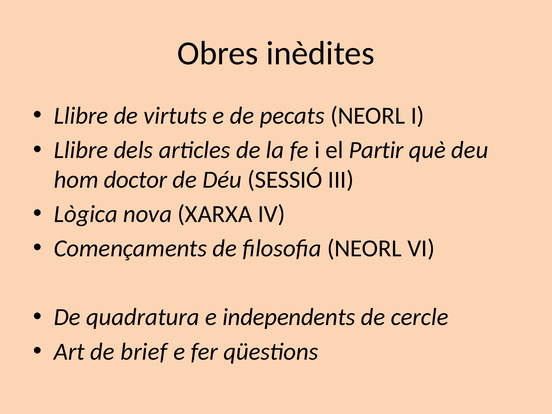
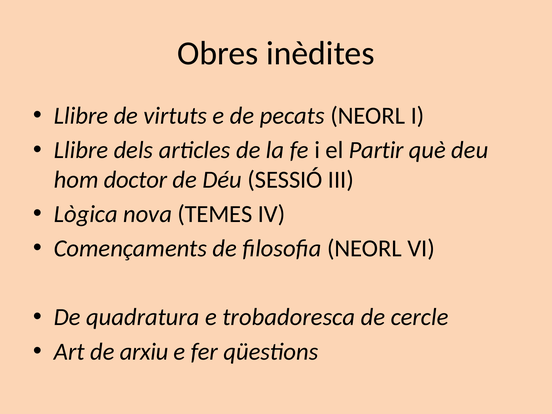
XARXA: XARXA -> TEMES (215, 214)
independents: independents -> trobadoresca (289, 317)
brief: brief -> arxiu (144, 352)
